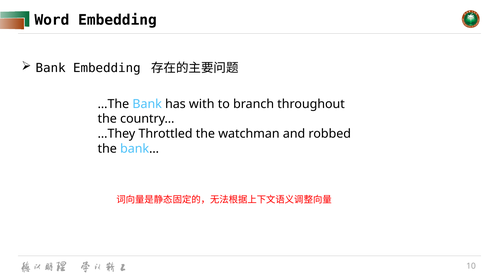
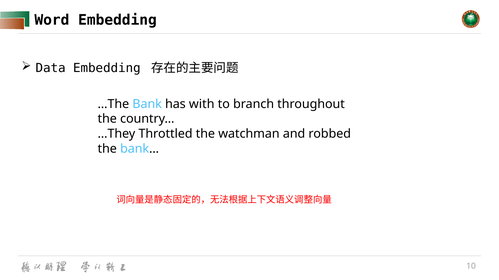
Bank: Bank -> Data (51, 68)
